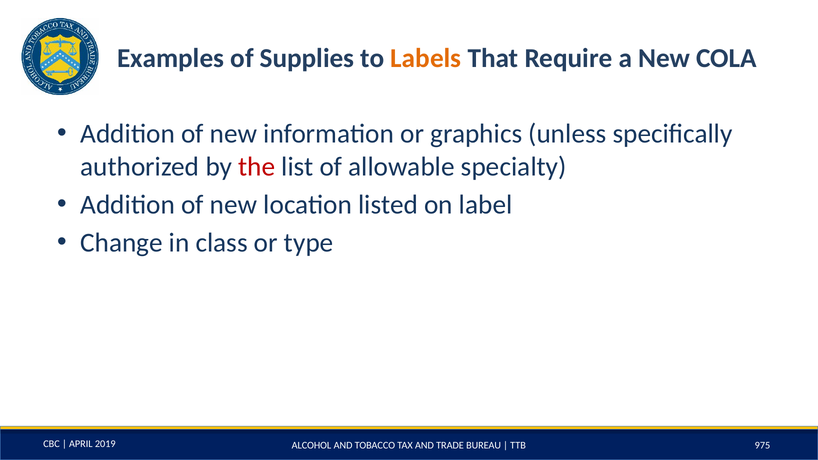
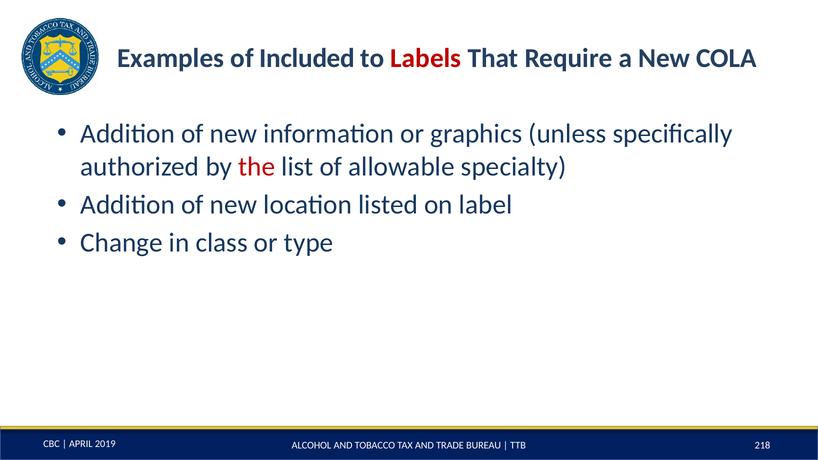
Supplies: Supplies -> Included (307, 58)
Labels colour: orange -> red (426, 58)
975: 975 -> 218 (762, 445)
